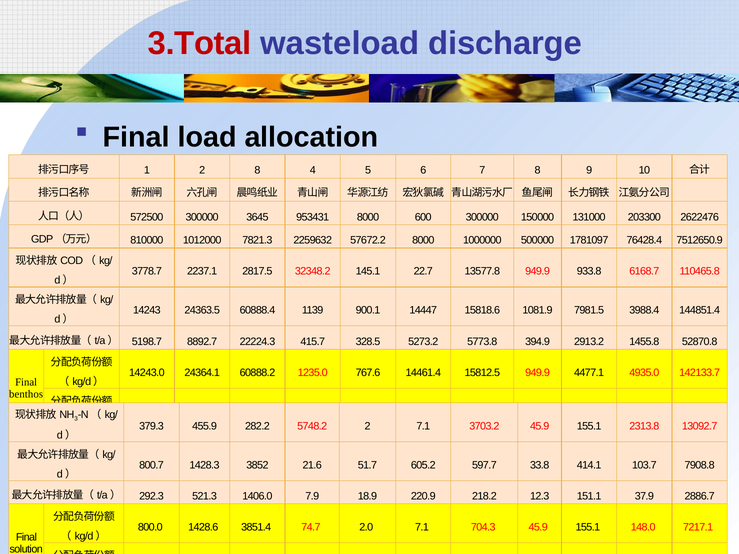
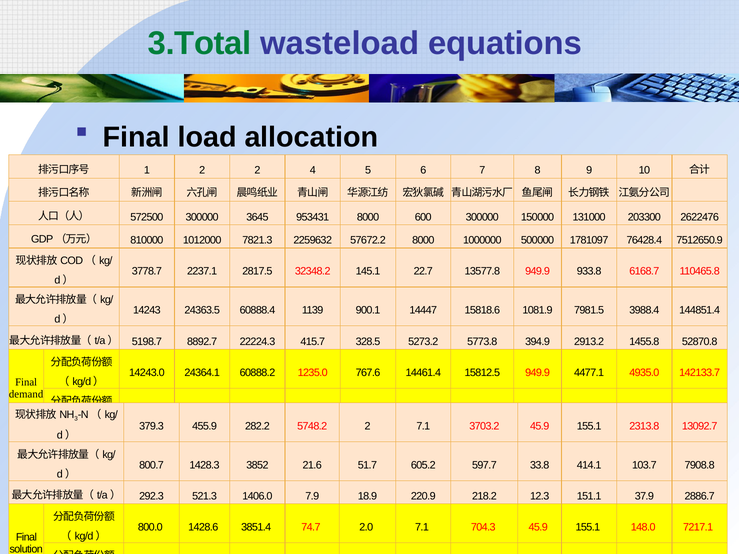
3.Total colour: red -> green (200, 44)
discharge: discharge -> equations (505, 44)
2 8: 8 -> 2 (257, 171)
benthos: benthos -> demand (26, 394)
